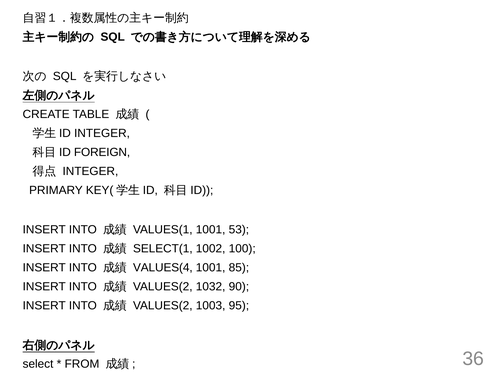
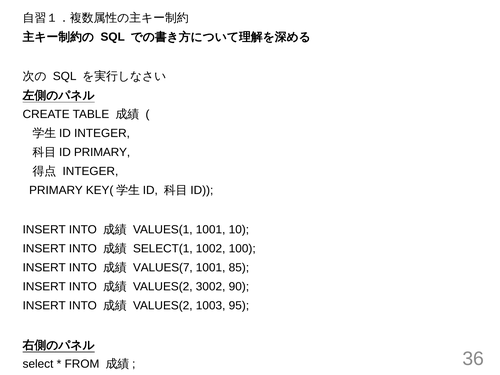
FOREIGN: FOREIGN -> PRIMARY (102, 152)
53: 53 -> 10 (239, 230)
VALUES(4: VALUES(4 -> VALUES(7 (163, 268)
1032: 1032 -> 3002 (211, 287)
